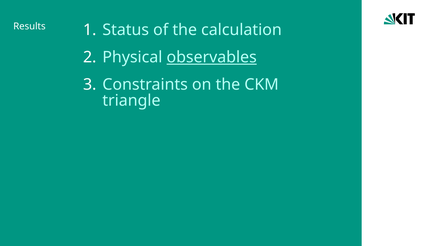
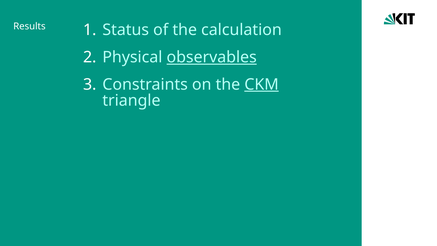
CKM underline: none -> present (262, 84)
